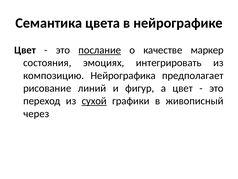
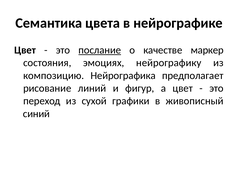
интегрировать: интегрировать -> нейрографику (169, 63)
сухой underline: present -> none (94, 101)
через: через -> синий (36, 113)
